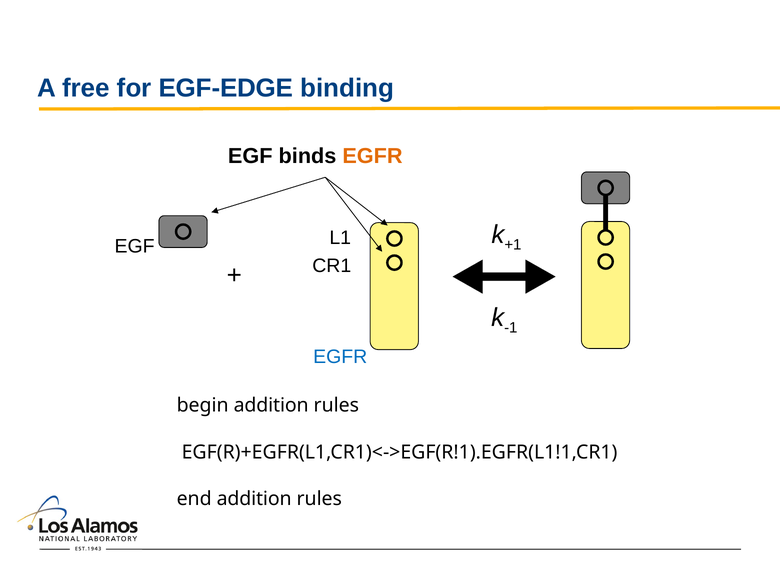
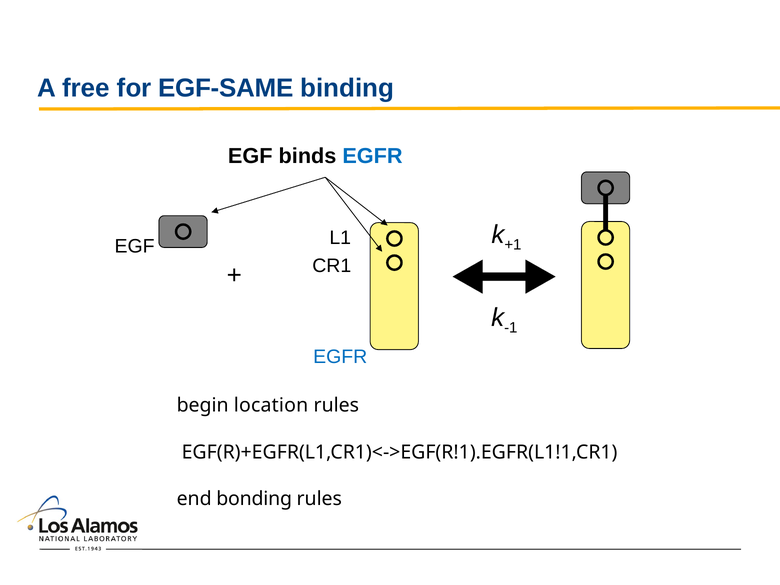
EGF-EDGE: EGF-EDGE -> EGF-SAME (226, 88)
EGFR colour: orange -> blue (373, 156)
begin addition: addition -> location (271, 405)
end addition: addition -> bonding (254, 499)
